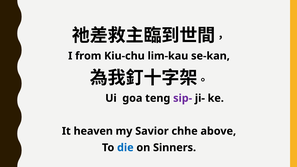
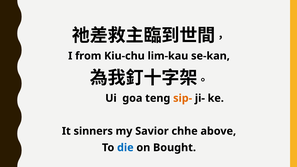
sip- colour: purple -> orange (183, 98)
heaven: heaven -> sinners (93, 131)
Sinners: Sinners -> Bought (175, 148)
